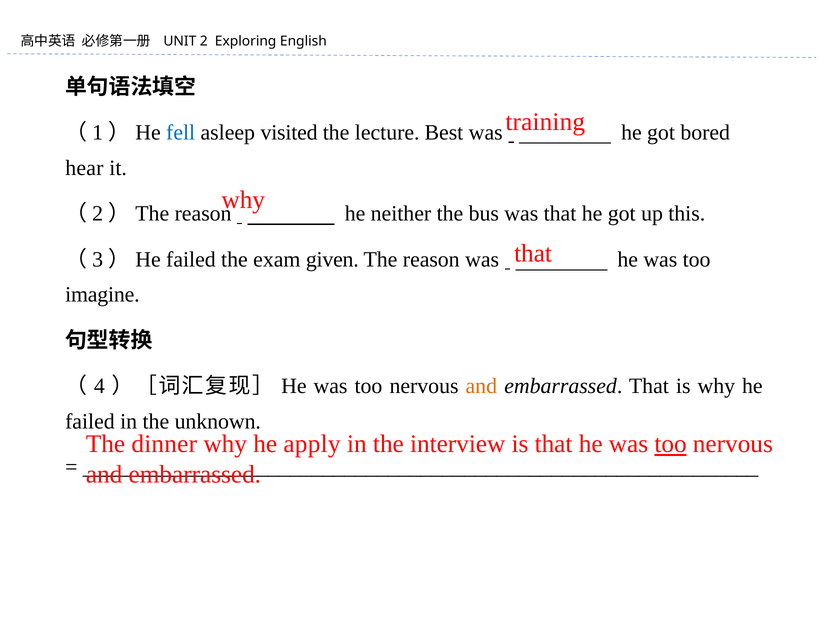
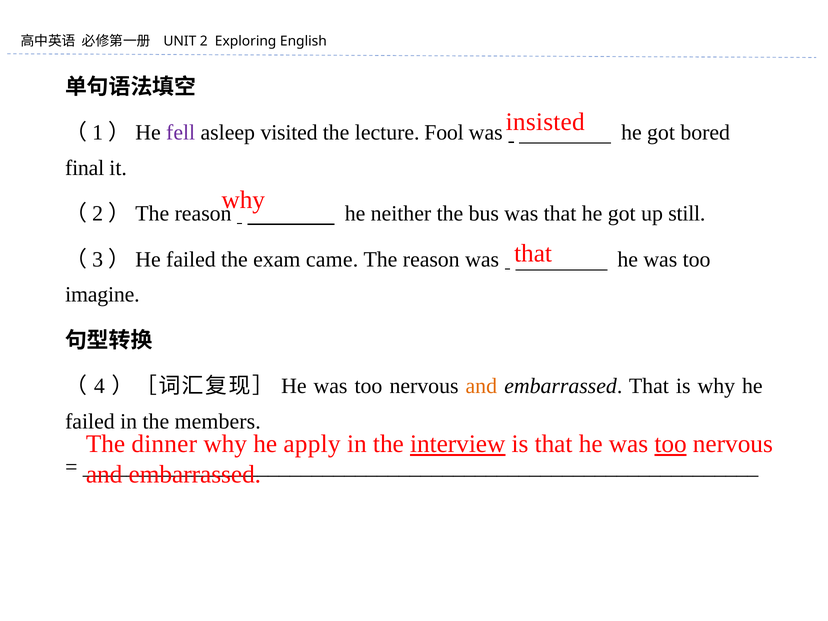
training: training -> insisted (545, 122)
fell colour: blue -> purple (181, 133)
Best: Best -> Fool (444, 133)
hear: hear -> final (85, 168)
this: this -> still (687, 214)
given: given -> came (332, 259)
unknown: unknown -> members (218, 422)
interview underline: none -> present (458, 444)
